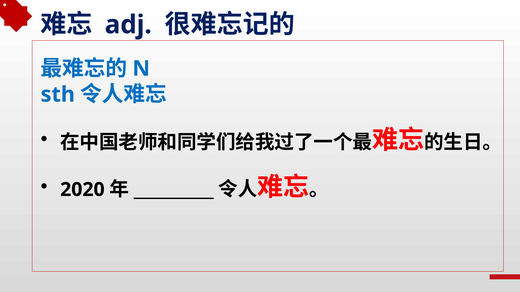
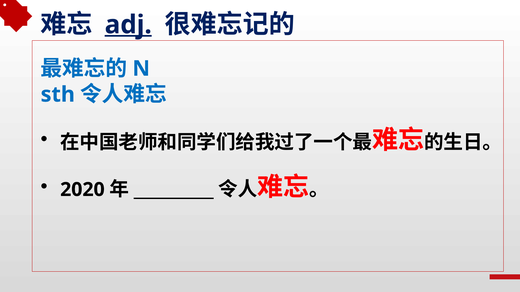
adj underline: none -> present (128, 25)
